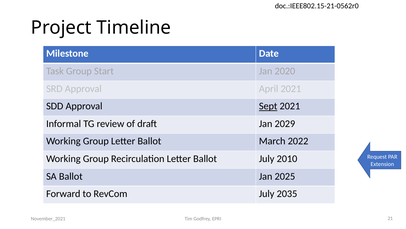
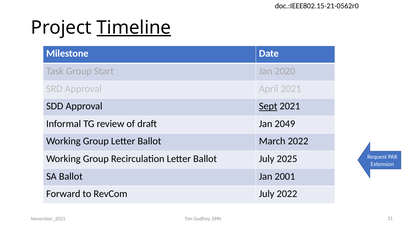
Timeline underline: none -> present (134, 28)
2029: 2029 -> 2049 (285, 123)
2010: 2010 -> 2025 (287, 158)
2025: 2025 -> 2001 (285, 176)
July 2035: 2035 -> 2022 (287, 193)
